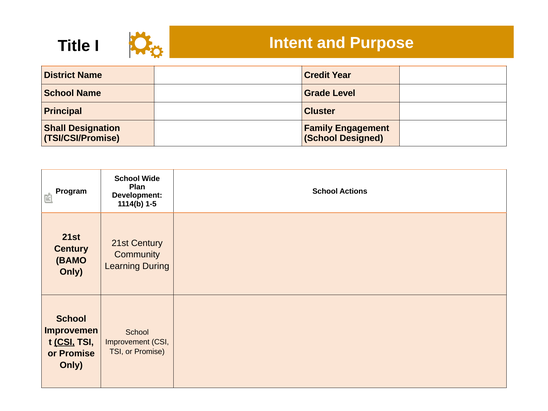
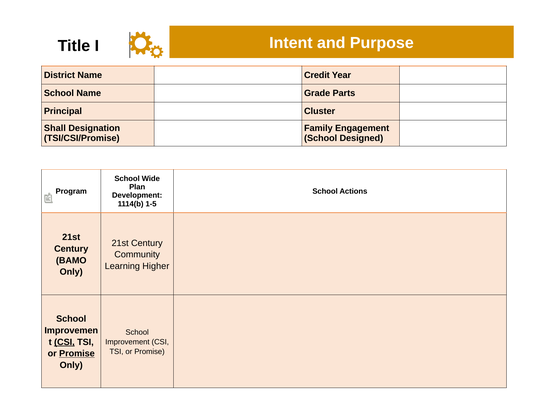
Level: Level -> Parts (344, 93)
During: During -> Higher (156, 266)
Promise underline: none -> present (77, 354)
